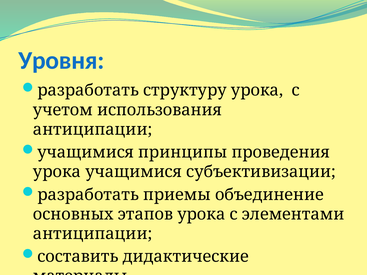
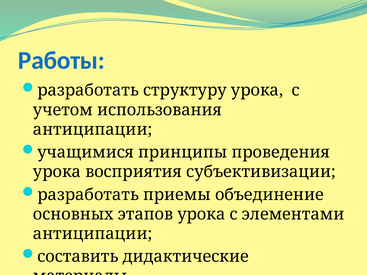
Уровня: Уровня -> Работы (61, 61)
урока учащимися: учащимися -> восприятия (134, 172)
